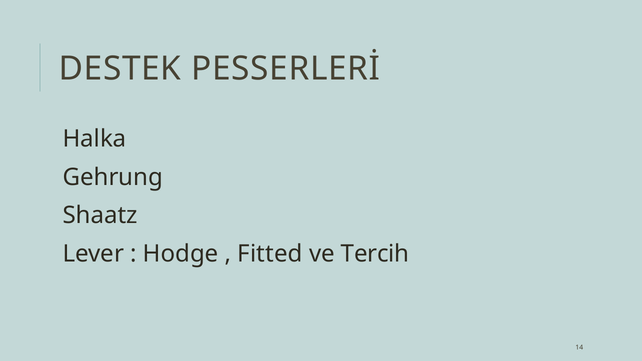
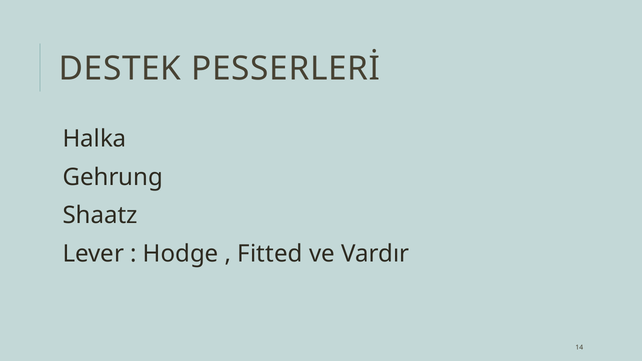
Tercih: Tercih -> Vardır (375, 254)
